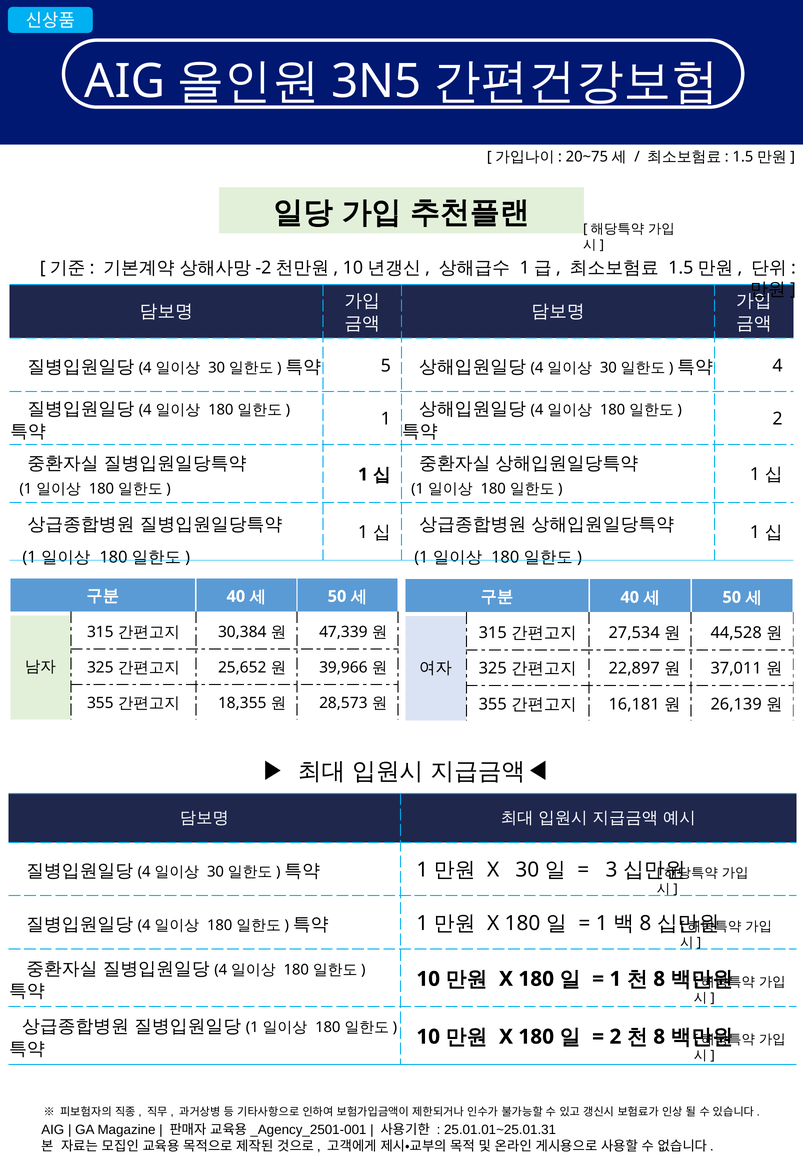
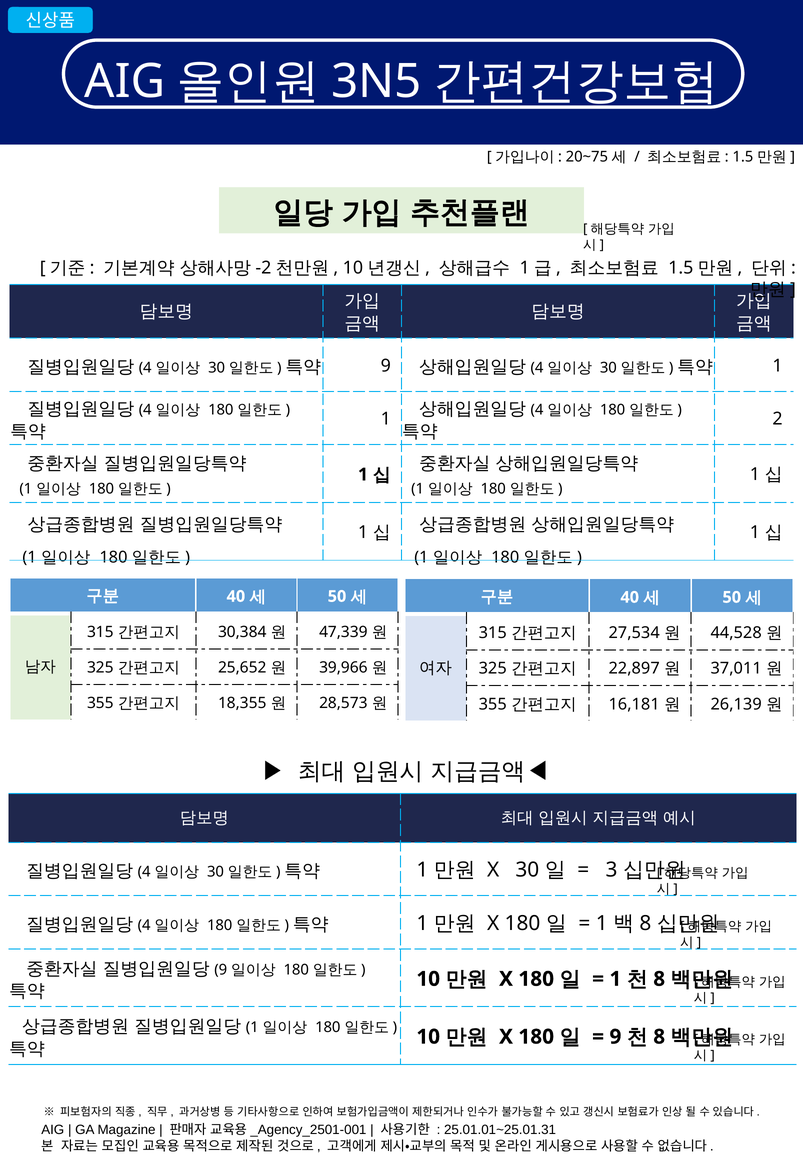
5: 5 -> 9 (386, 366)
4: 4 -> 1 (778, 366)
4: 4 -> 9 (221, 970)
2: 2 -> 9 (615, 1037)
